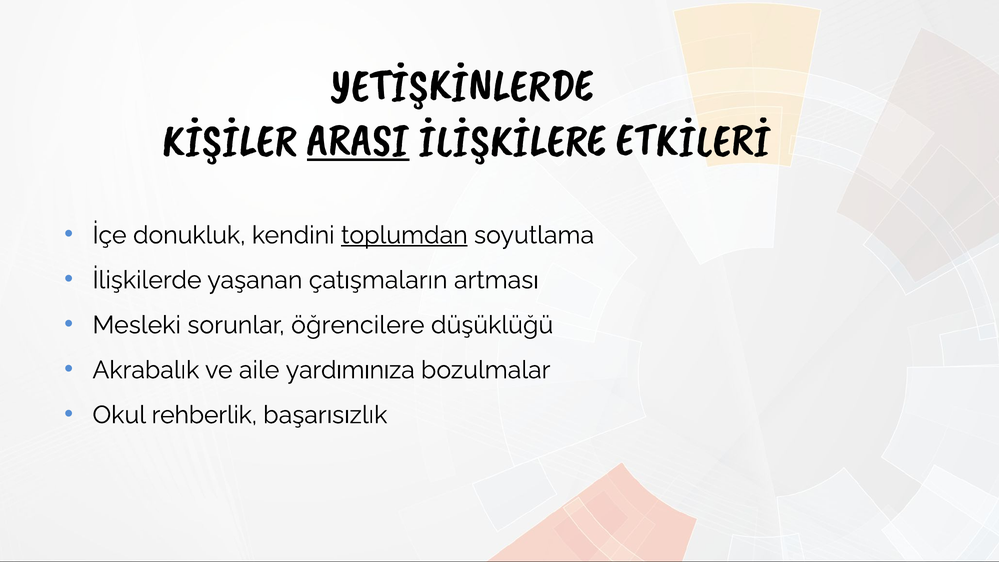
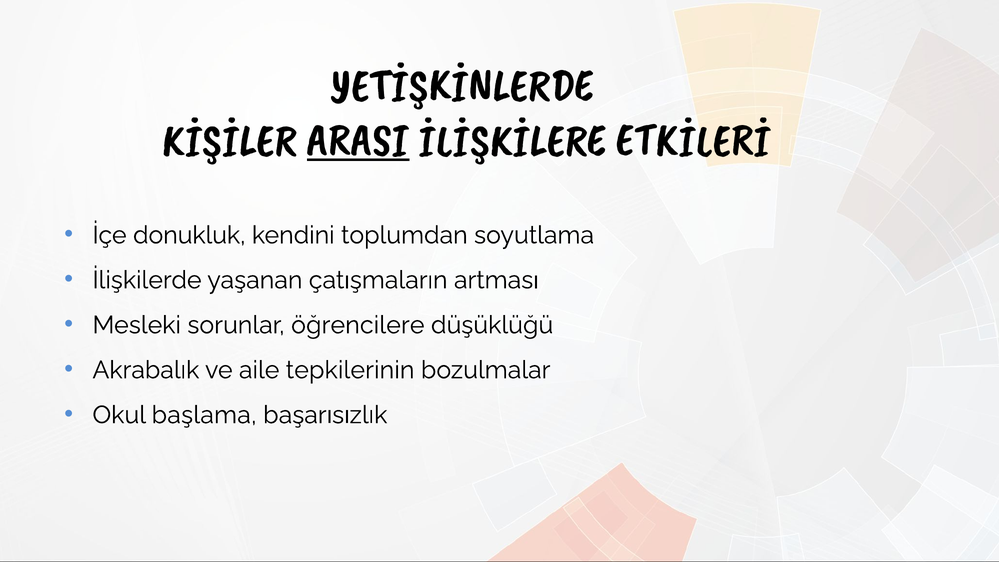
toplumdan underline: present -> none (404, 235)
yardımınıza: yardımınıza -> tepkilerinin (350, 370)
rehberlik: rehberlik -> başlama (204, 415)
